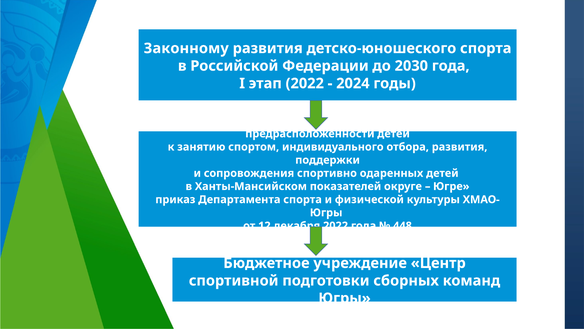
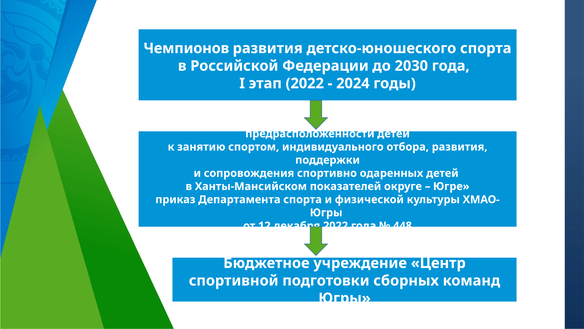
Законному: Законному -> Чемпионов (186, 48)
